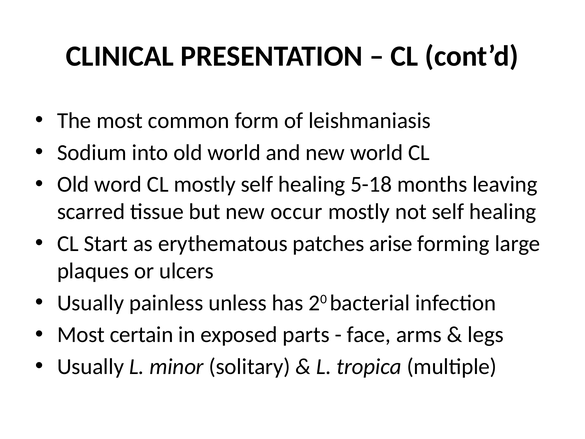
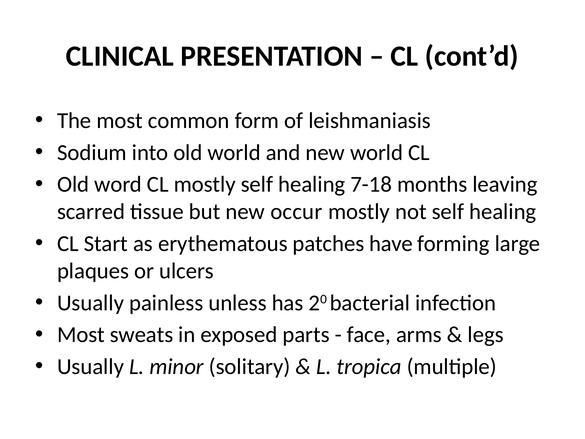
5-18: 5-18 -> 7-18 (371, 184)
arise: arise -> have (391, 243)
certain: certain -> sweats (142, 335)
